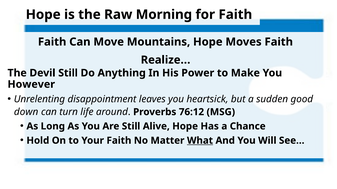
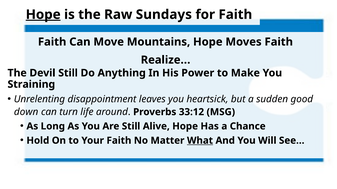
Hope underline: none -> present (43, 15)
Morning: Morning -> Sundays (164, 15)
However: However -> Straining (31, 85)
76:12: 76:12 -> 33:12 (191, 112)
